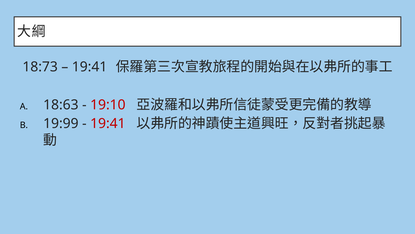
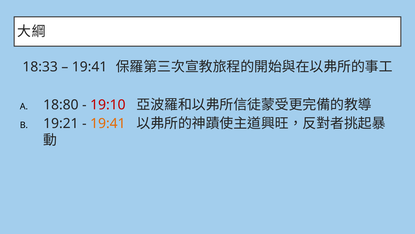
18:73: 18:73 -> 18:33 (40, 67)
18:63: 18:63 -> 18:80 (61, 105)
19:99: 19:99 -> 19:21 (61, 123)
19:41 colour: red -> orange (108, 123)
